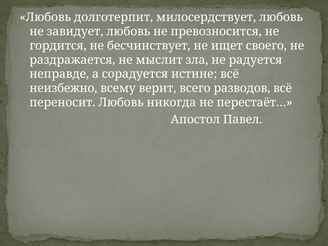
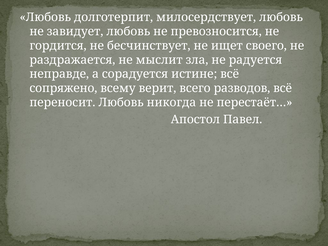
неизбежно: неизбежно -> сопряжено (63, 88)
